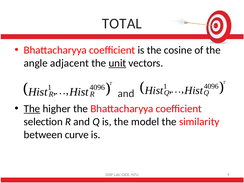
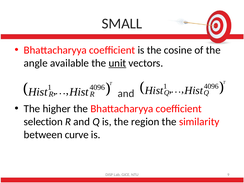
TOTAL: TOTAL -> SMALL (122, 24)
adjacent: adjacent -> available (70, 63)
The underline: present -> none (32, 109)
model: model -> region (145, 122)
